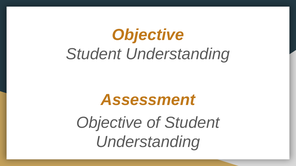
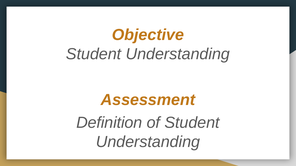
Objective: Objective -> Definition (109, 123)
